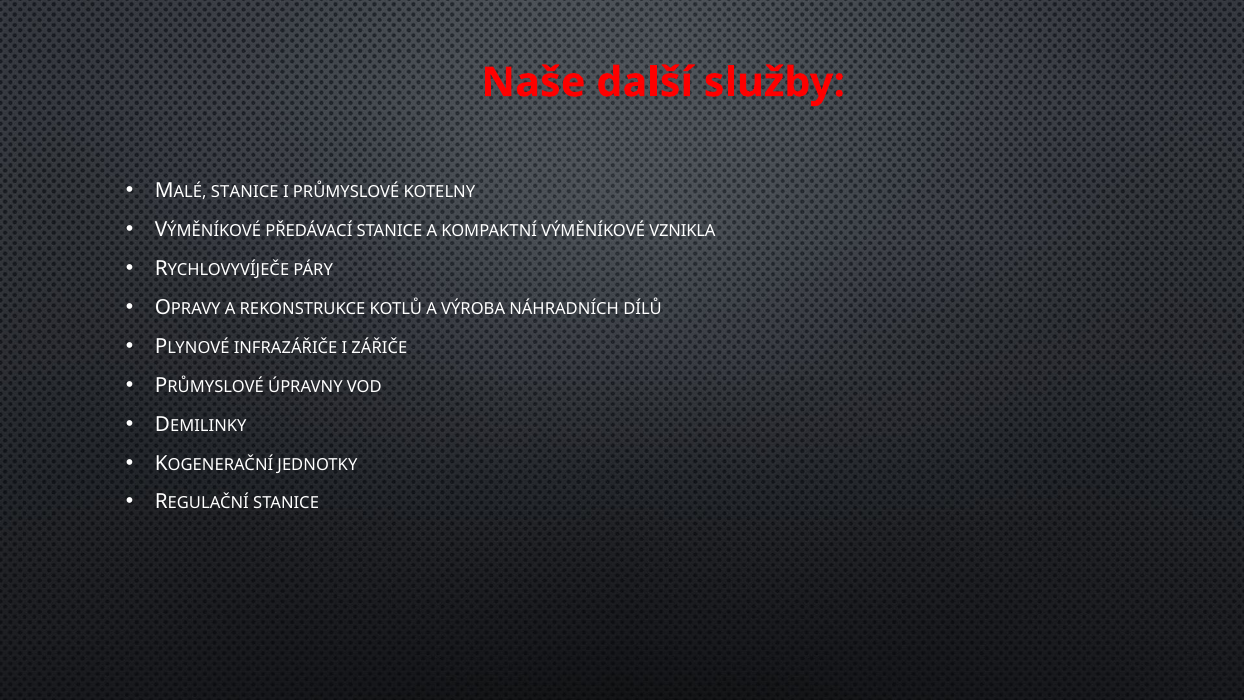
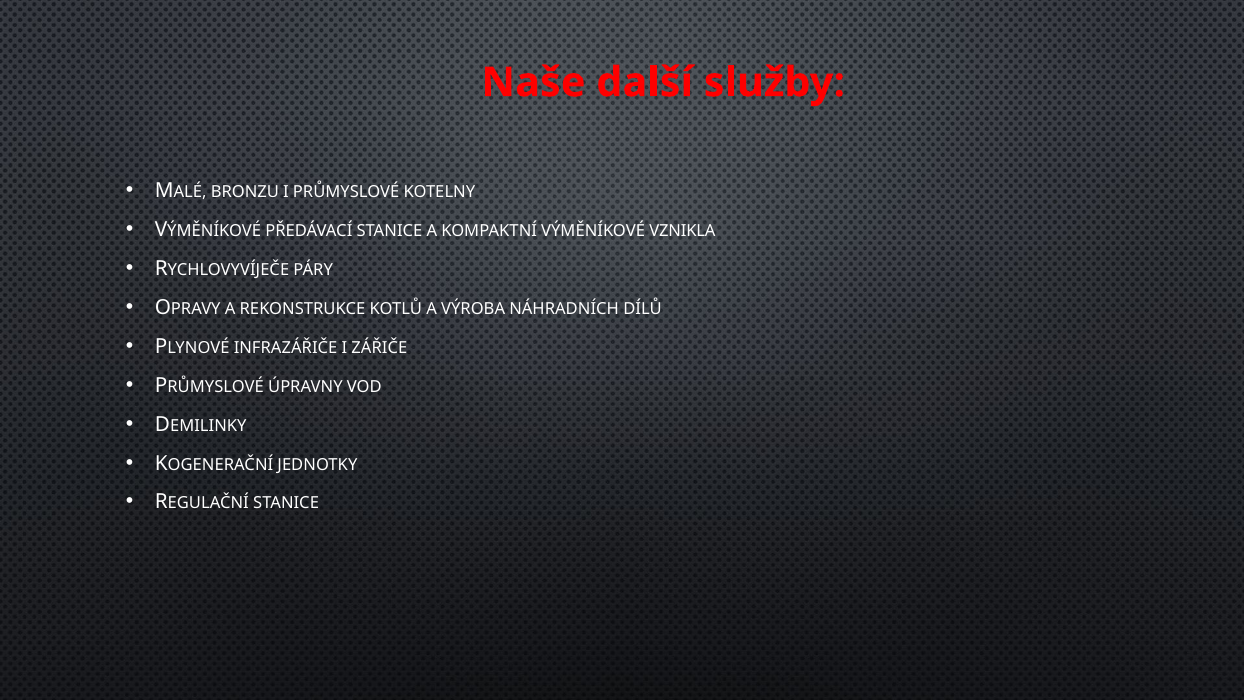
MALÉ STANICE: STANICE -> BRONZU (245, 192)
